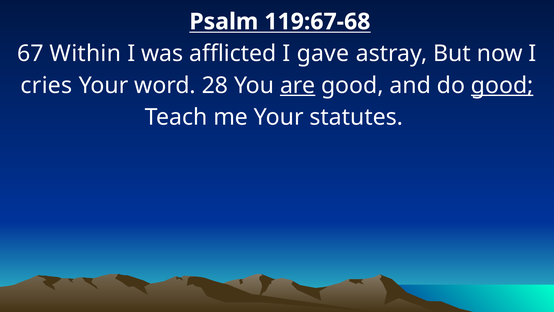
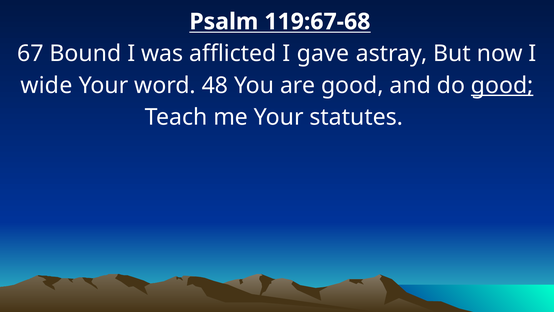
Within: Within -> Bound (85, 53)
cries: cries -> wide (46, 85)
28: 28 -> 48 (215, 85)
are underline: present -> none (298, 85)
